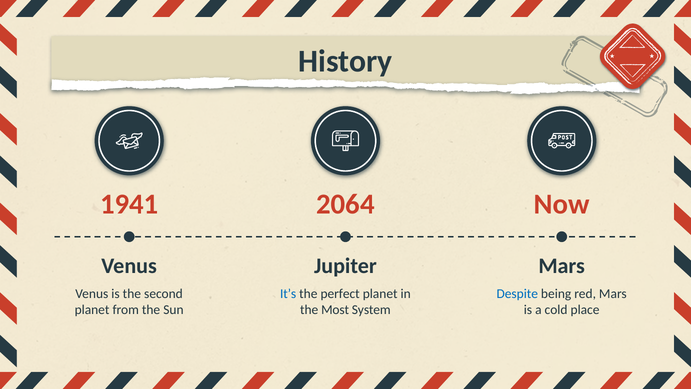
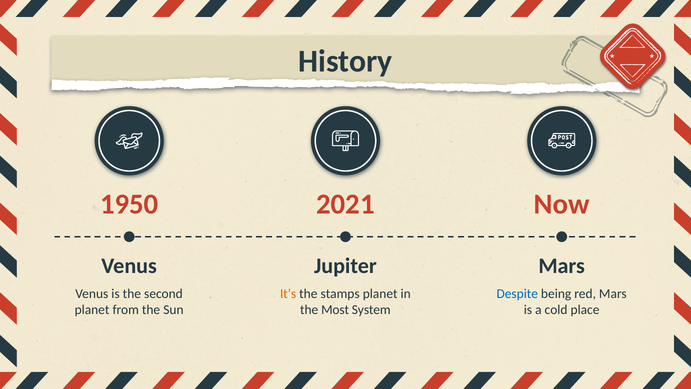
1941: 1941 -> 1950 (129, 204)
2064: 2064 -> 2021 (345, 204)
It’s colour: blue -> orange (288, 293)
perfect: perfect -> stamps (340, 293)
